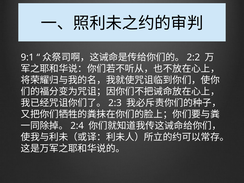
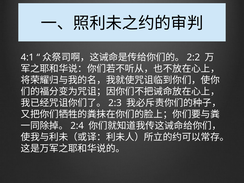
9:1: 9:1 -> 4:1 (27, 57)
